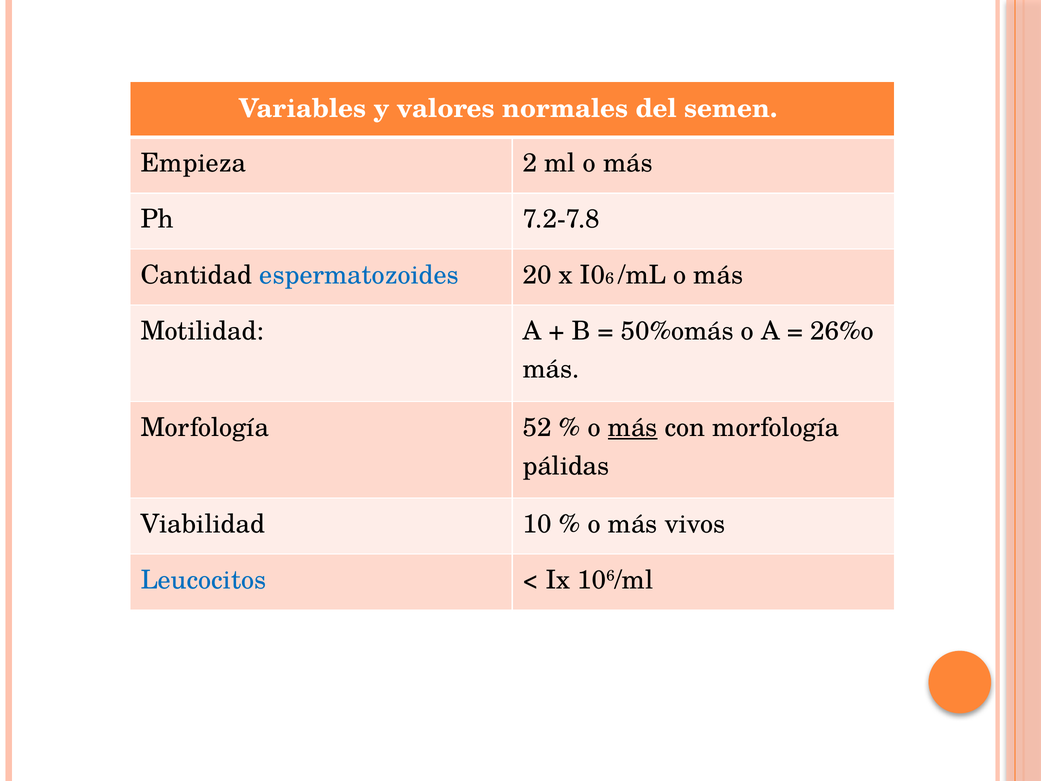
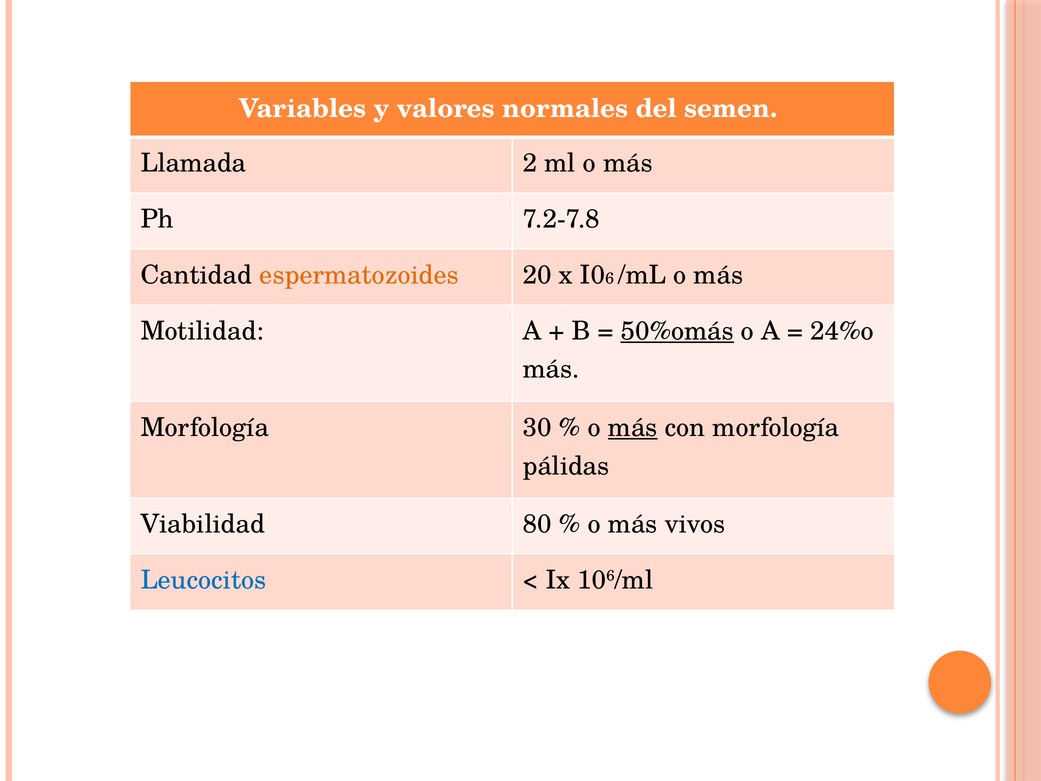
Empieza: Empieza -> Llamada (193, 163)
espermatozoides colour: blue -> orange (359, 275)
50%omás underline: none -> present (677, 331)
26%o: 26%o -> 24%o (842, 331)
52: 52 -> 30 (537, 428)
10: 10 -> 80 (537, 524)
